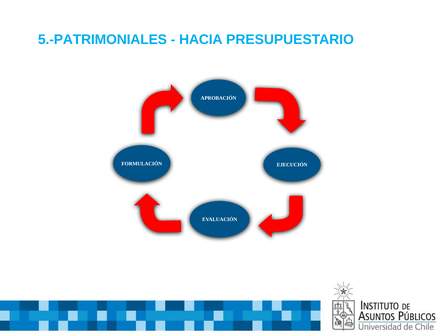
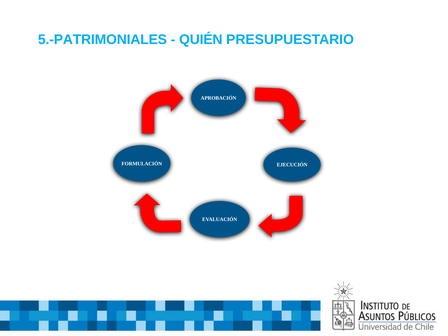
HACIA: HACIA -> QUIÉN (201, 40)
